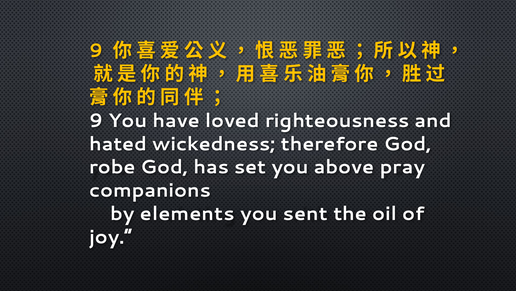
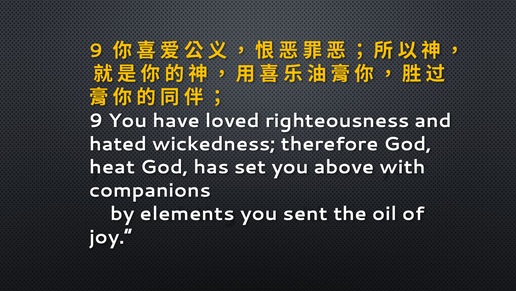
robe: robe -> heat (112, 167)
pray: pray -> with (402, 167)
